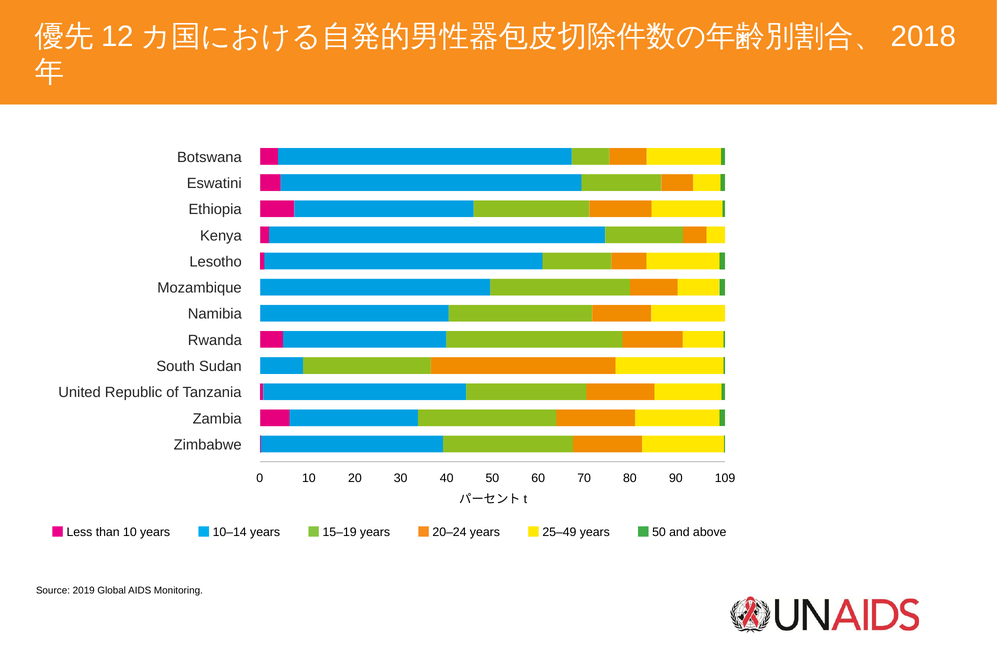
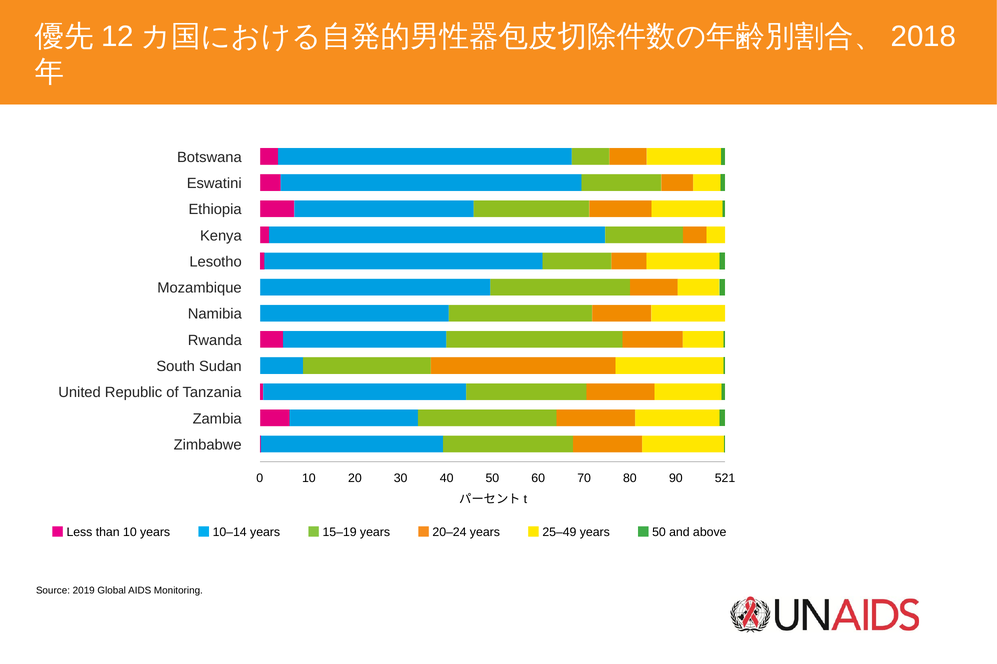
109: 109 -> 521 (725, 479)
